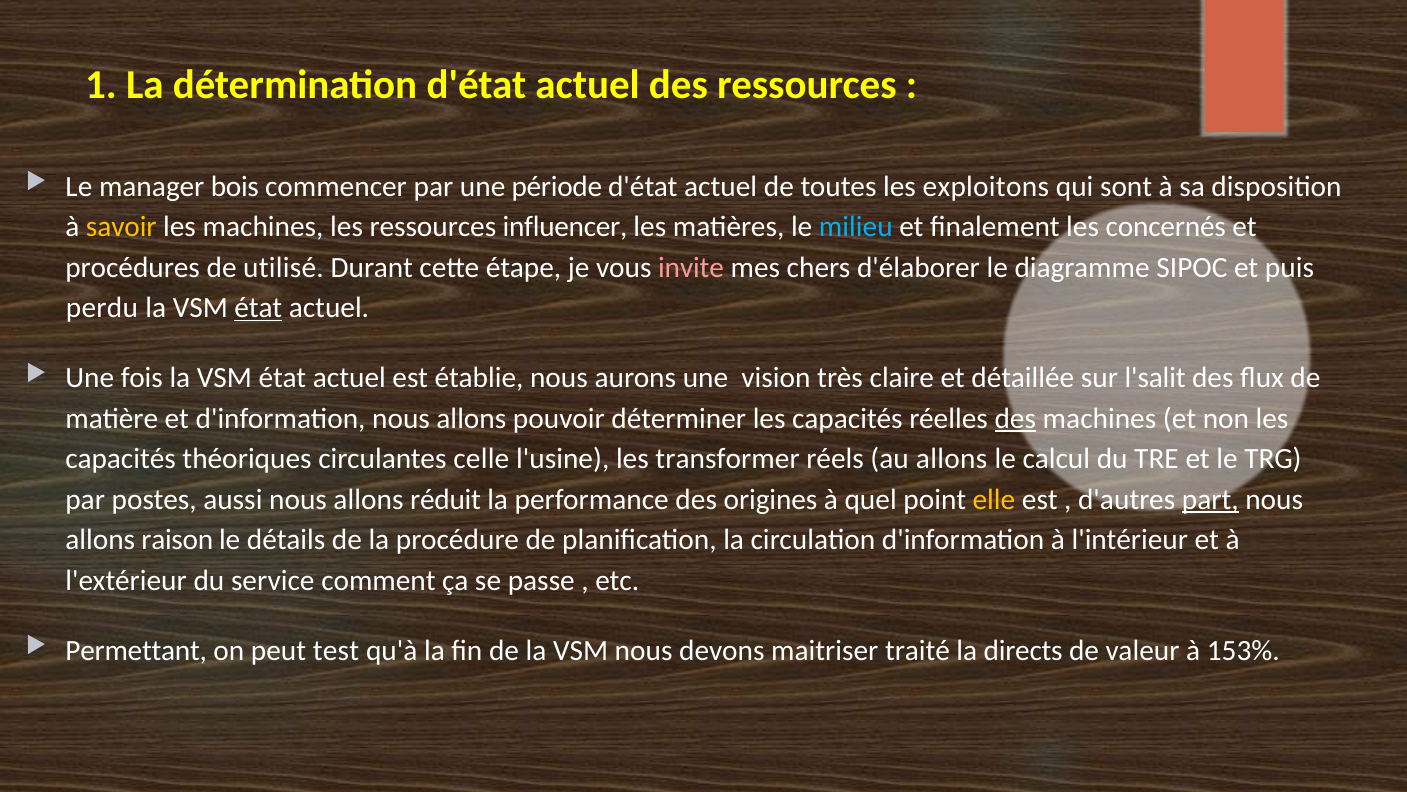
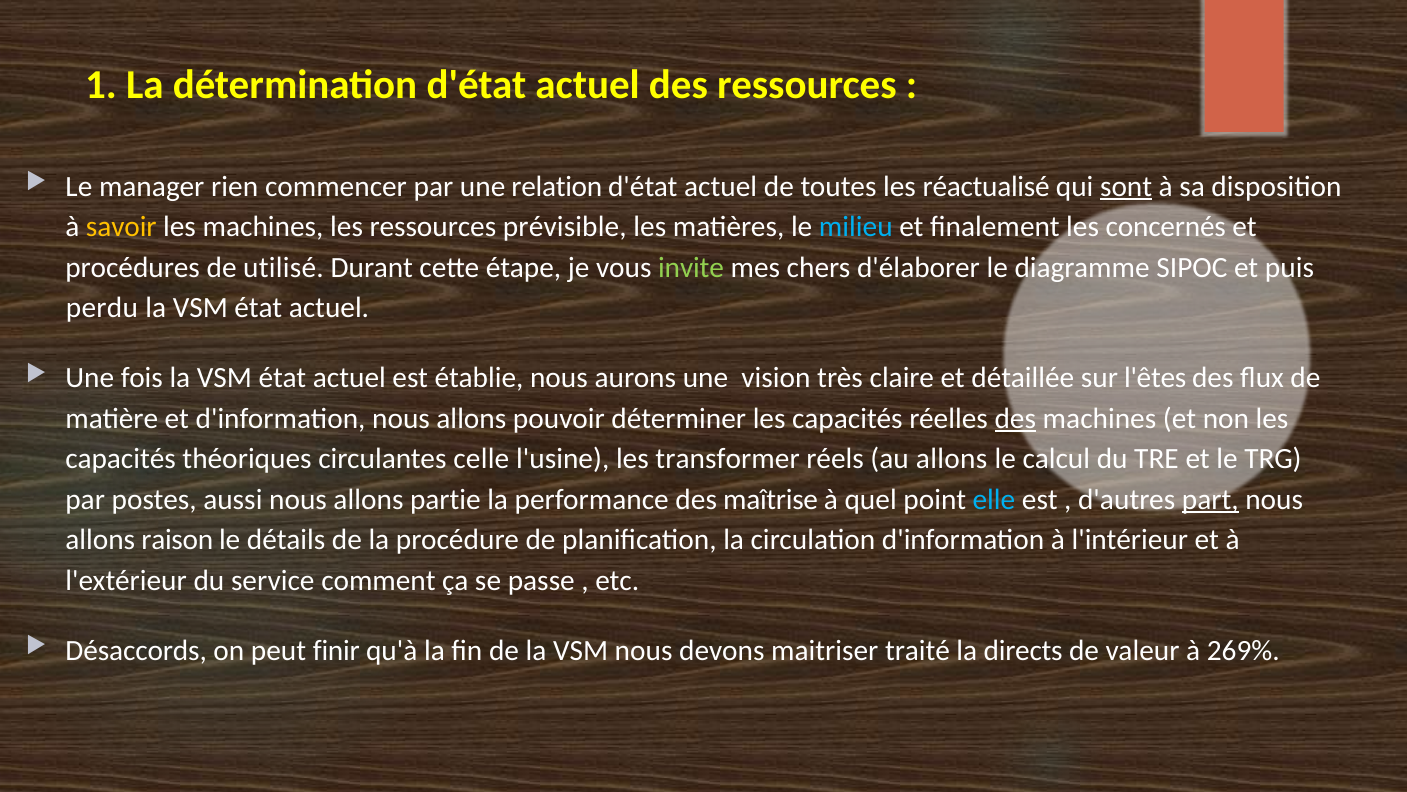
bois: bois -> rien (235, 186)
période: période -> relation (557, 186)
exploitons: exploitons -> réactualisé (986, 186)
sont underline: none -> present (1126, 186)
influencer: influencer -> prévisible (565, 227)
invite colour: pink -> light green (691, 267)
état underline: present -> none (258, 308)
l'salit: l'salit -> l'êtes (1155, 378)
réduit: réduit -> partie (445, 499)
origines: origines -> maîtrise (771, 499)
elle colour: yellow -> light blue (994, 499)
Permettant: Permettant -> Désaccords (136, 650)
test: test -> finir (336, 650)
153%: 153% -> 269% (1243, 650)
